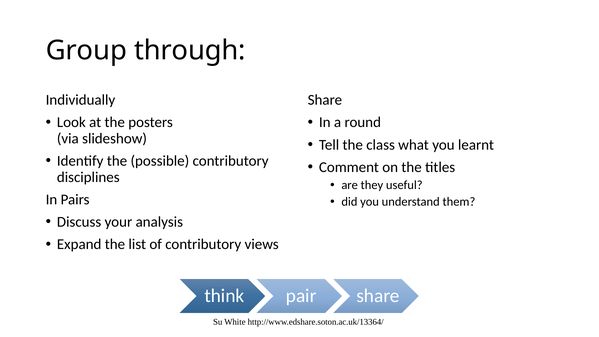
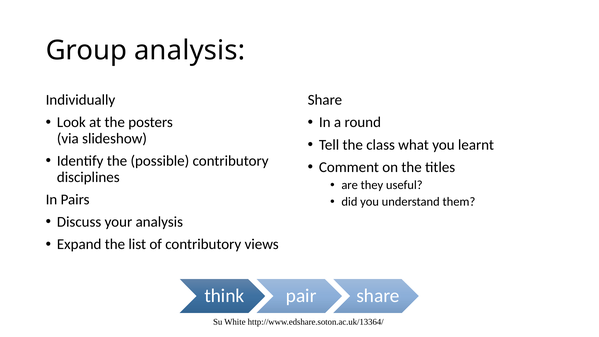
Group through: through -> analysis (190, 50)
